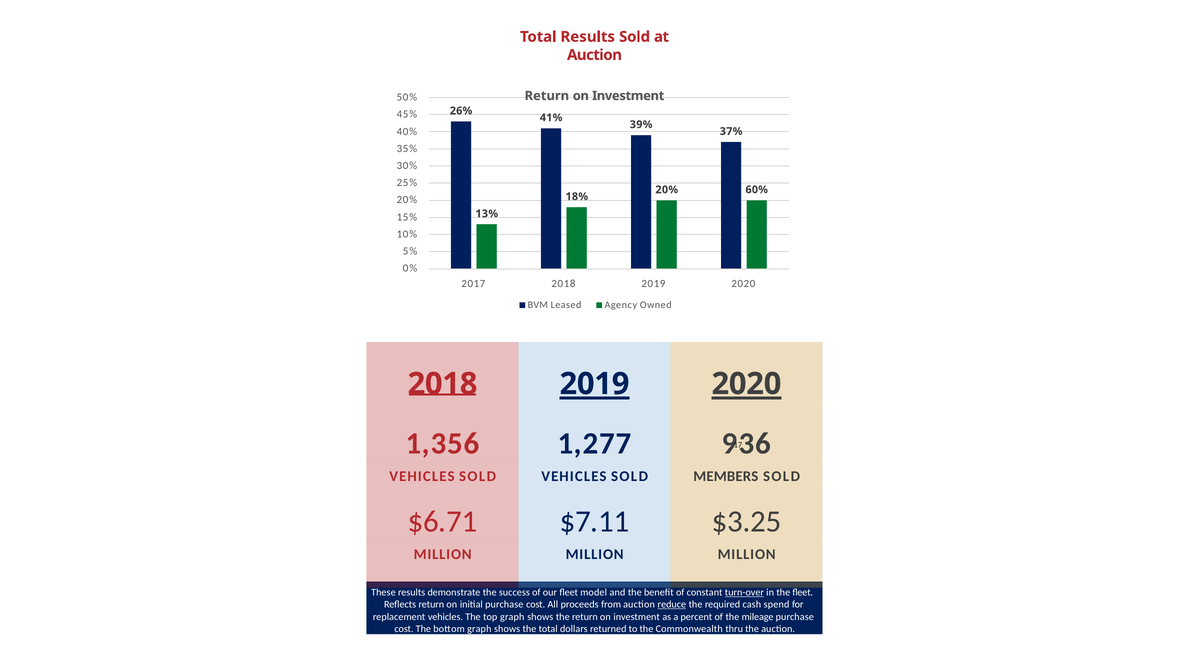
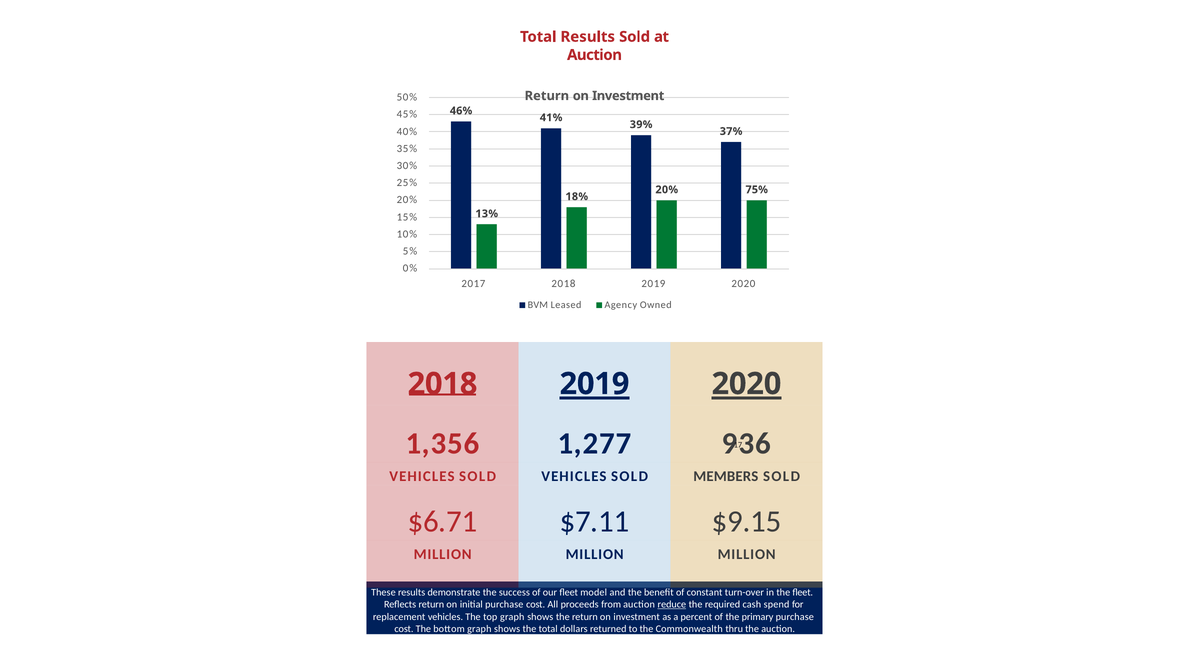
26%: 26% -> 46% (461, 111)
60%: 60% -> 75% (757, 190)
$3.25: $3.25 -> $9.15 (746, 521)
turn-over underline: present -> none (744, 592)
mileage: mileage -> primary (758, 616)
